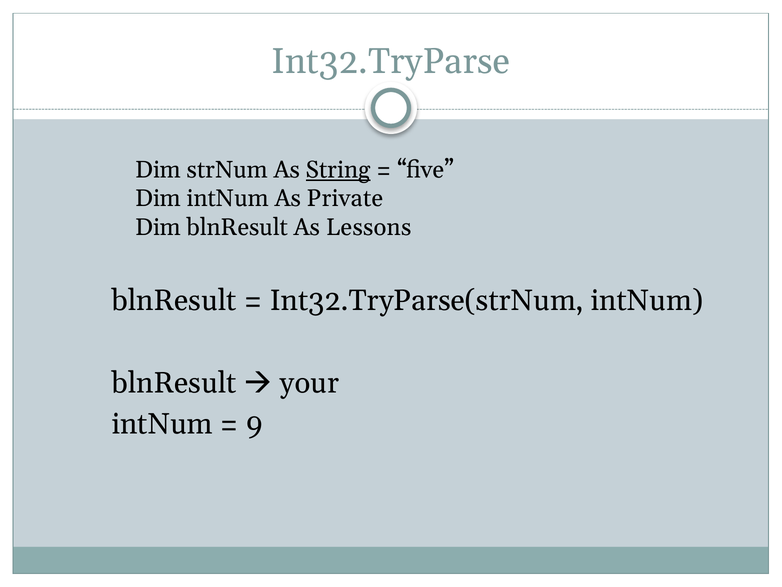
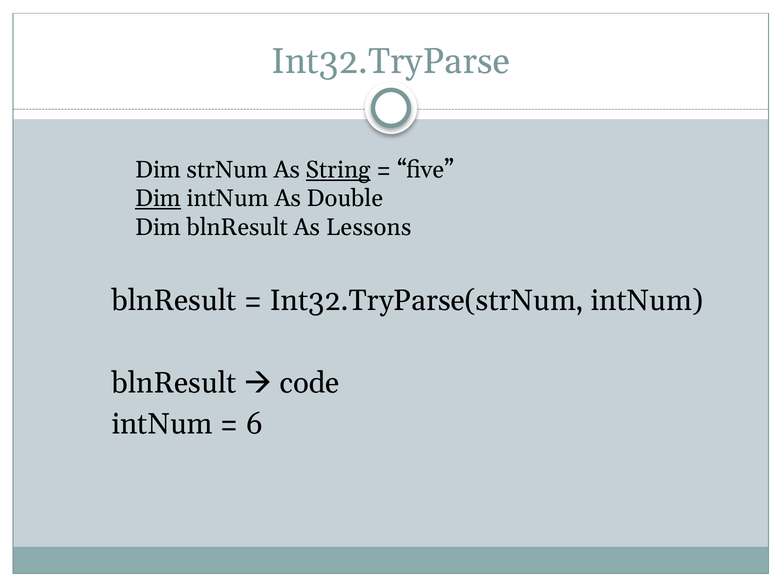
Dim underline: none -> present (158, 198)
Private: Private -> Double (345, 198)
your: your -> code (310, 383)
9: 9 -> 6 (255, 424)
